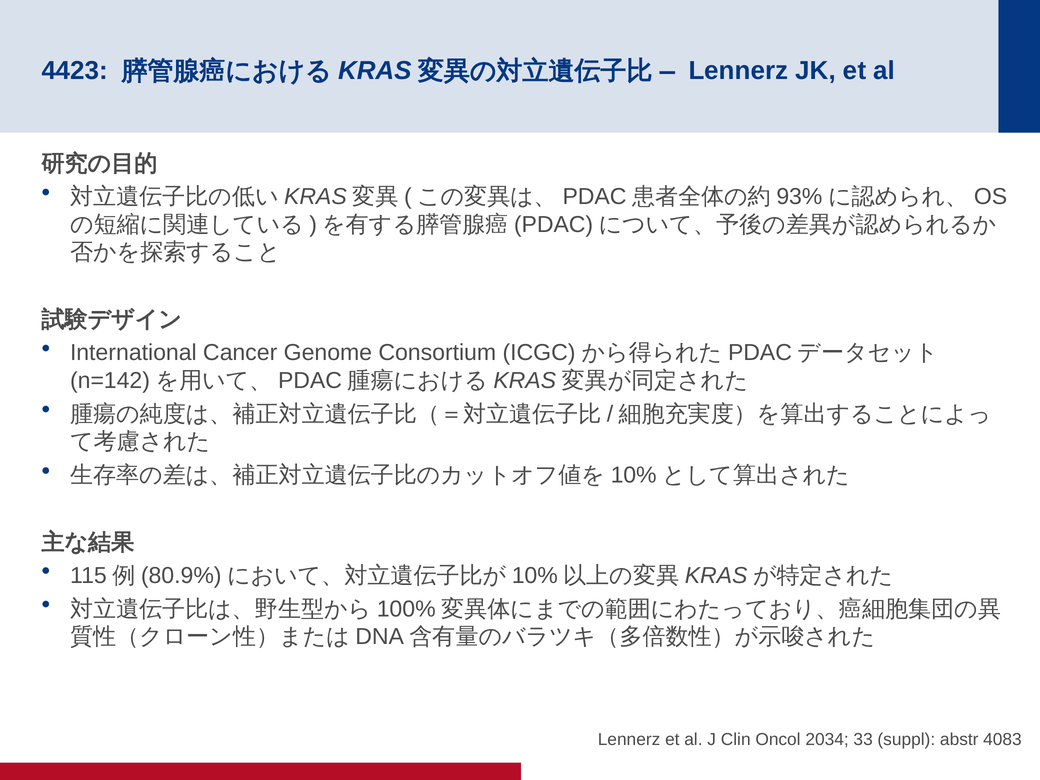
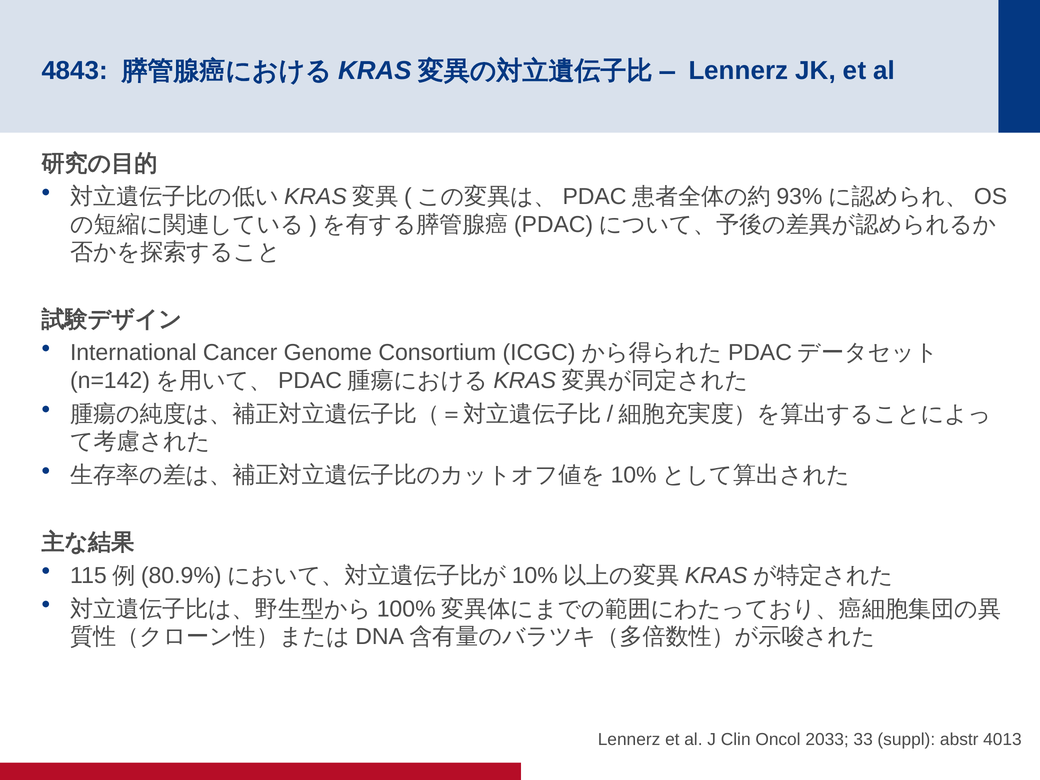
4423: 4423 -> 4843 (75, 71)
2034: 2034 -> 2033 (827, 740)
4083: 4083 -> 4013 (1002, 740)
